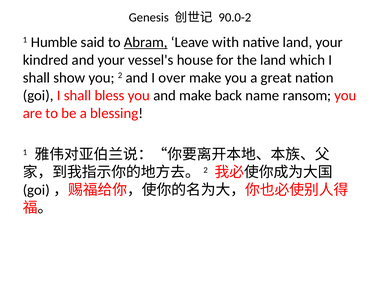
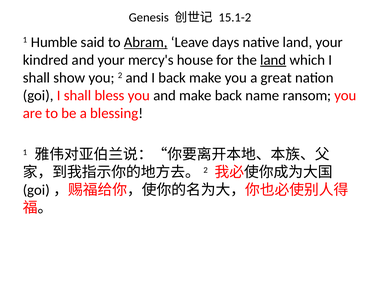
90.0-2: 90.0-2 -> 15.1-2 (235, 17)
with: with -> days (226, 42)
vessel's: vessel's -> mercy's (151, 60)
land underline: none -> present (273, 60)
I over: over -> back (172, 78)
